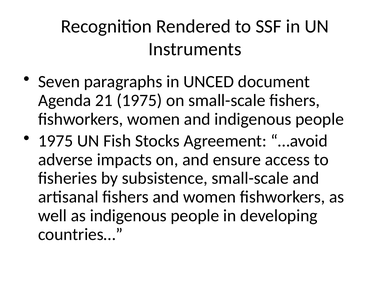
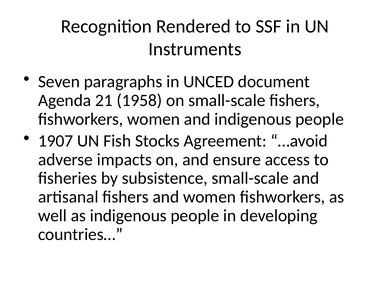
21 1975: 1975 -> 1958 (139, 101)
1975: 1975 -> 1907 (56, 141)
